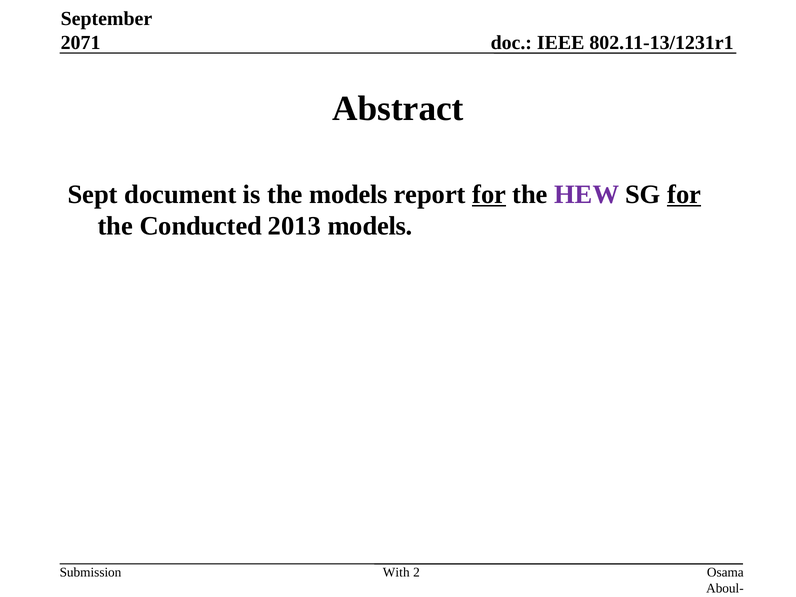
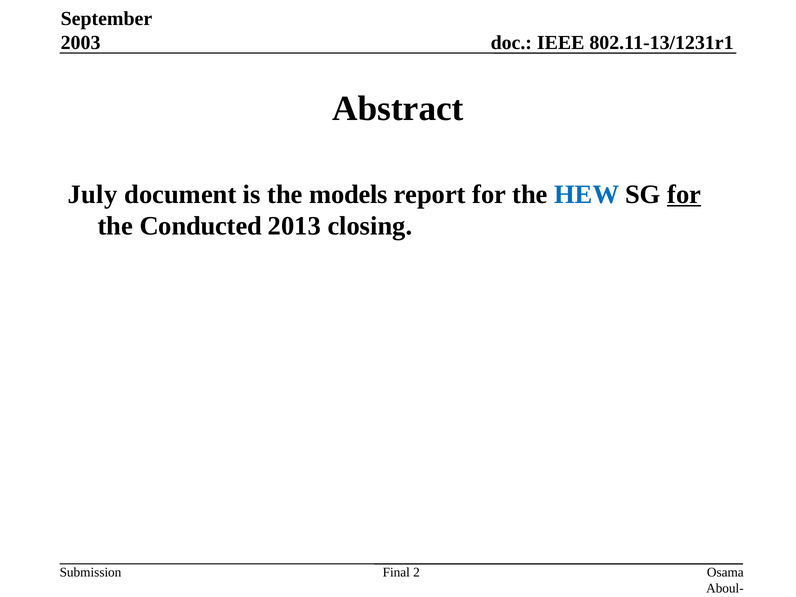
2071: 2071 -> 2003 (81, 43)
Sept: Sept -> July (93, 194)
for underline: present -> none (489, 194)
HEW colour: purple -> blue (587, 194)
2013 models: models -> closing (370, 226)
With: With -> Final (396, 573)
